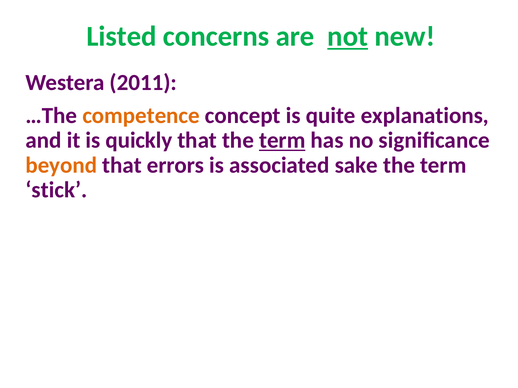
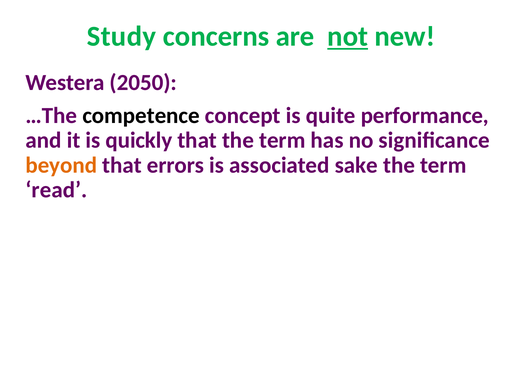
Listed: Listed -> Study (121, 36)
2011: 2011 -> 2050 (143, 83)
competence colour: orange -> black (141, 116)
explanations: explanations -> performance (425, 116)
term underline: present -> none (282, 141)
stick: stick -> read (56, 190)
